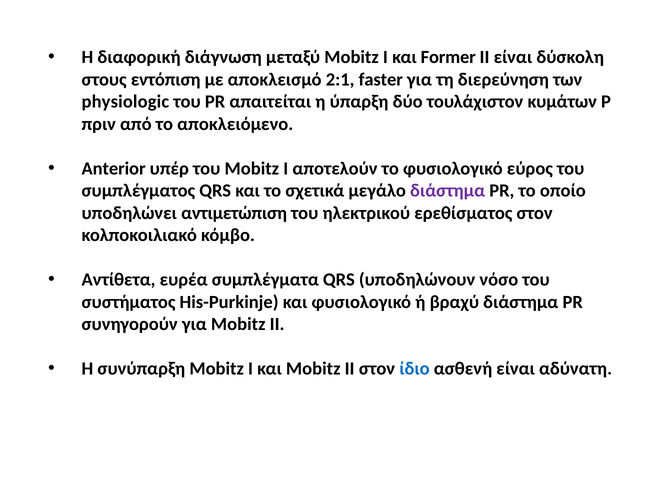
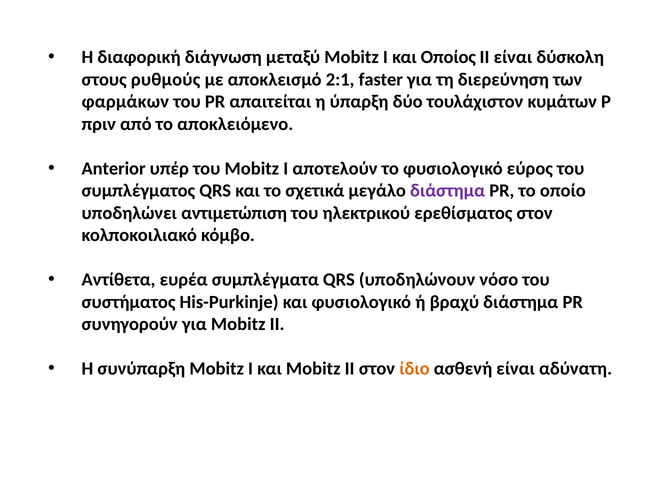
Former: Former -> Οποίος (448, 57)
εντόπιση: εντόπιση -> ρυθμούς (166, 80)
physiologic: physiologic -> φαρμάκων (125, 102)
ίδιο colour: blue -> orange (414, 369)
